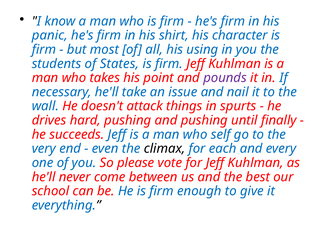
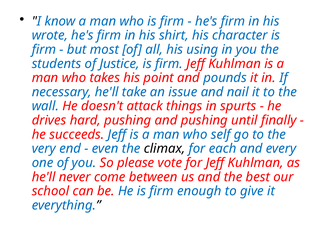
panic: panic -> wrote (50, 35)
States: States -> Justice (119, 64)
pounds colour: purple -> blue (225, 78)
